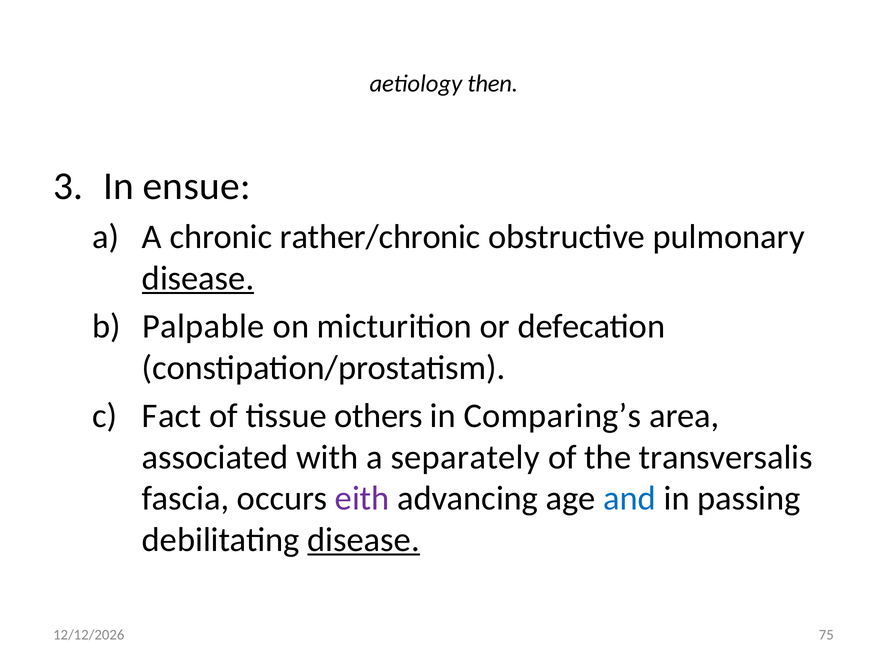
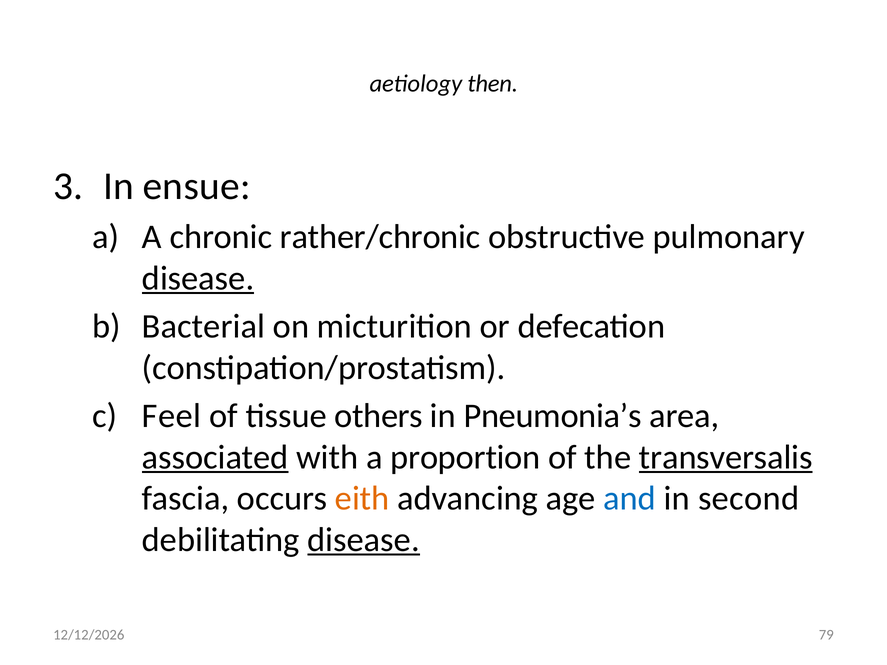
Palpable: Palpable -> Bacterial (204, 327)
Fact: Fact -> Feel (171, 416)
Comparing’s: Comparing’s -> Pneumonia’s (553, 416)
associated underline: none -> present (215, 457)
separately: separately -> proportion (465, 457)
transversalis underline: none -> present (726, 457)
eith colour: purple -> orange (362, 499)
passing: passing -> second (749, 499)
75: 75 -> 79 (826, 635)
